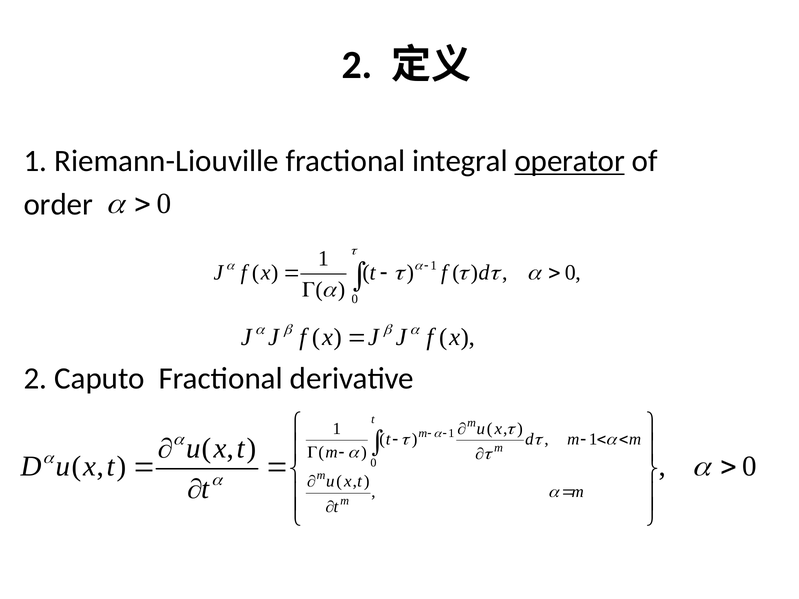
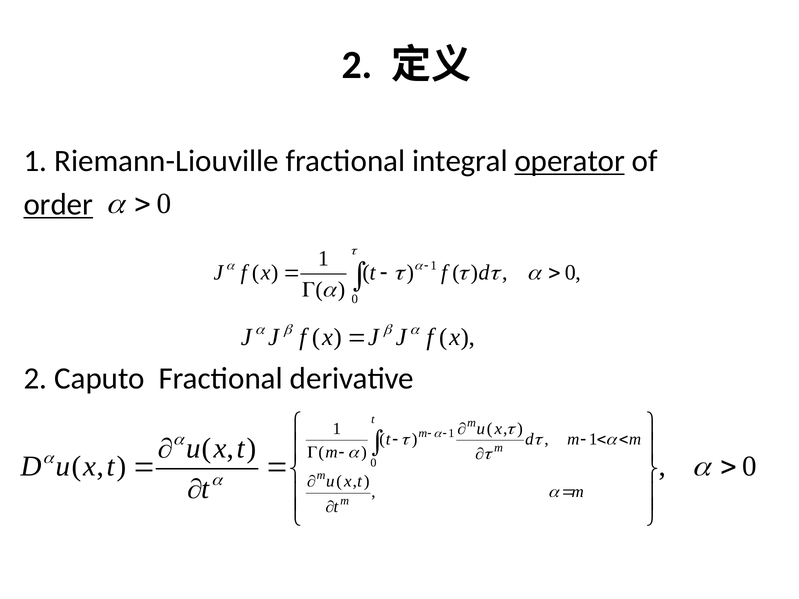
order underline: none -> present (58, 204)
